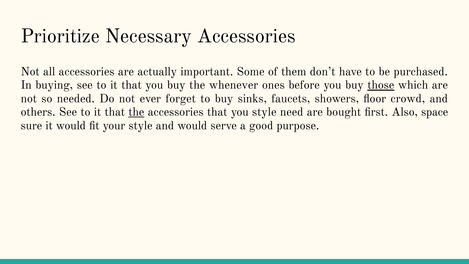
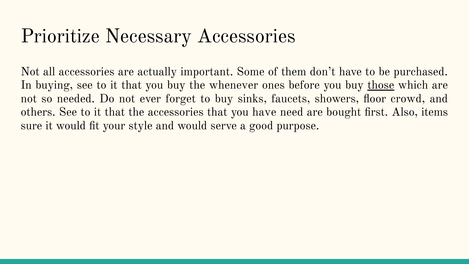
the underline: present -> none (136, 112)
you style: style -> have (264, 112)
space: space -> items (435, 112)
